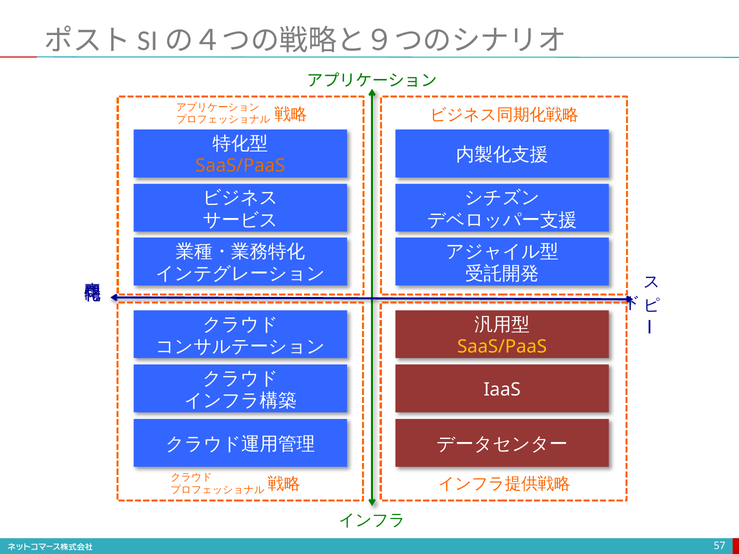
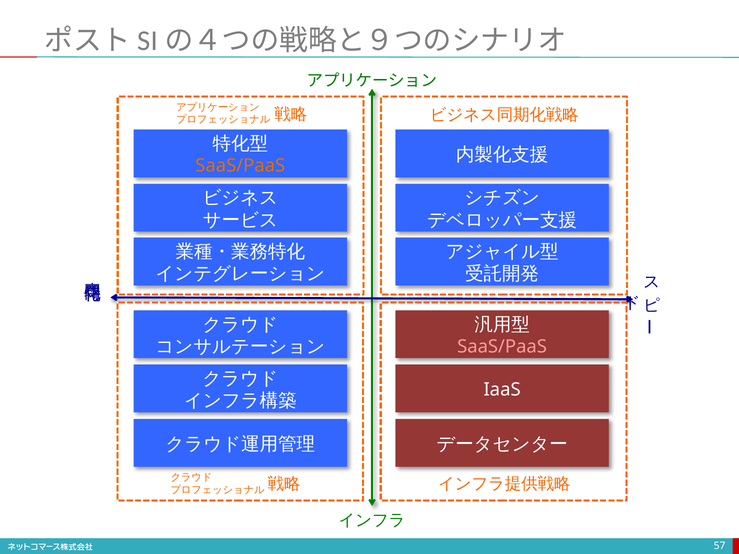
SaaS/PaaS colour: yellow -> pink (502, 347)
